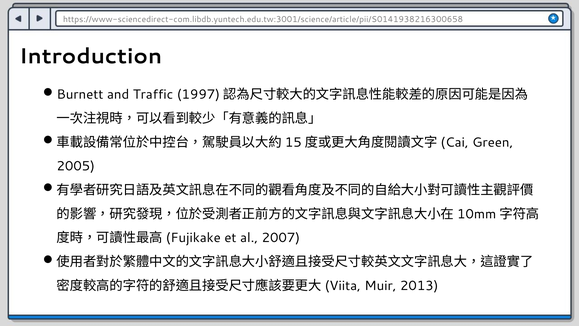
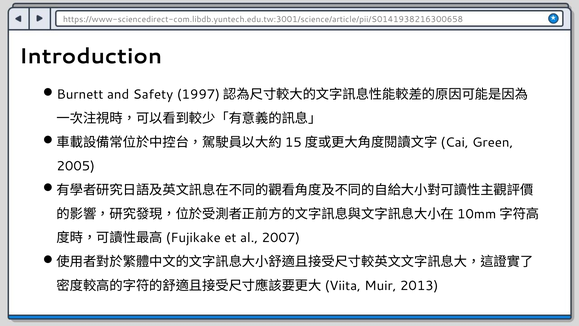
Traffic: Traffic -> Safety (153, 94)
